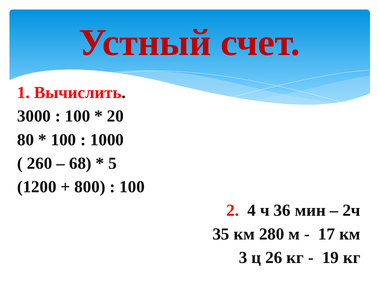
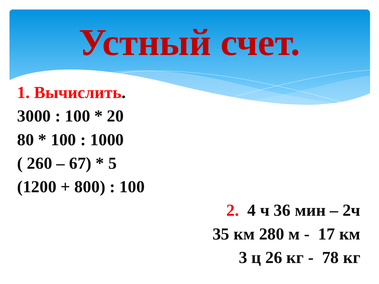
68: 68 -> 67 (80, 163)
19: 19 -> 78 (330, 258)
